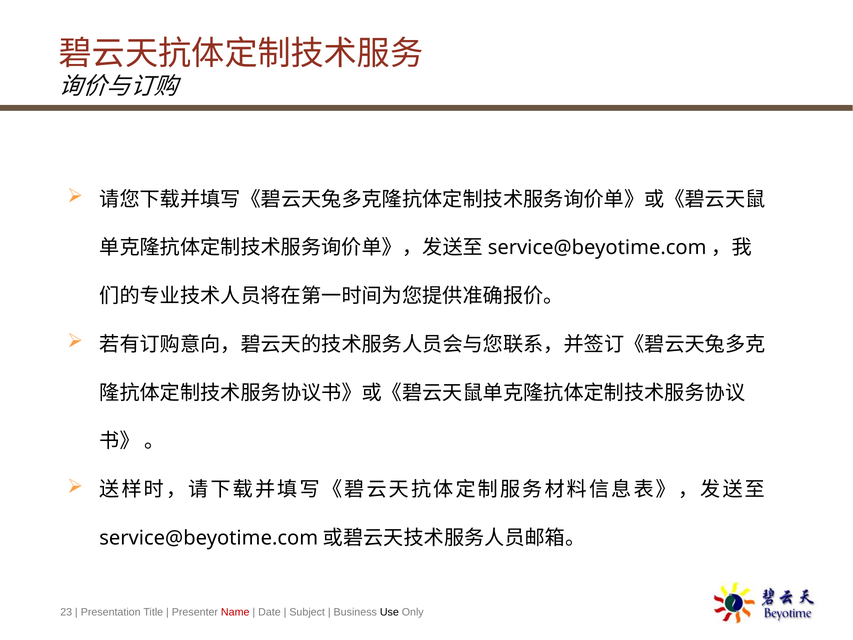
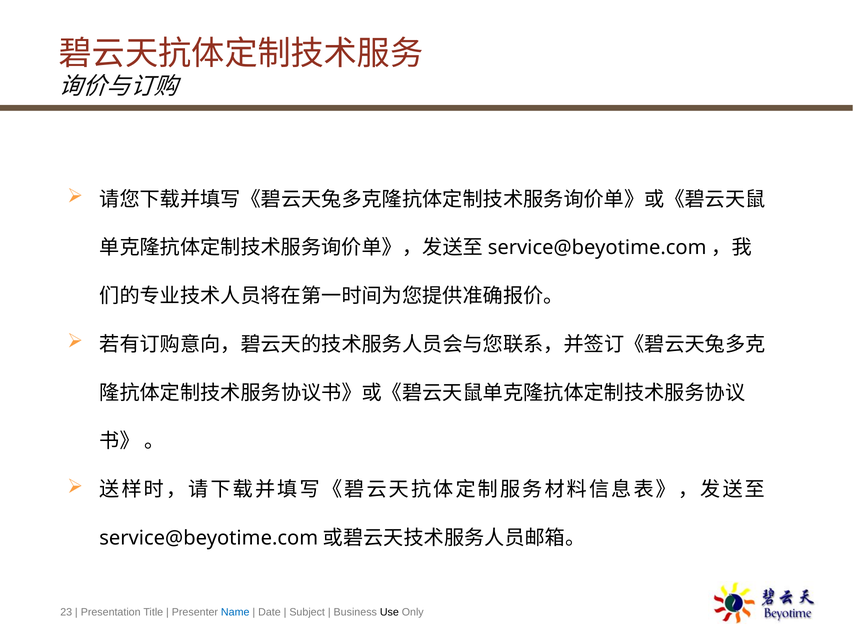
Name colour: red -> blue (235, 612)
